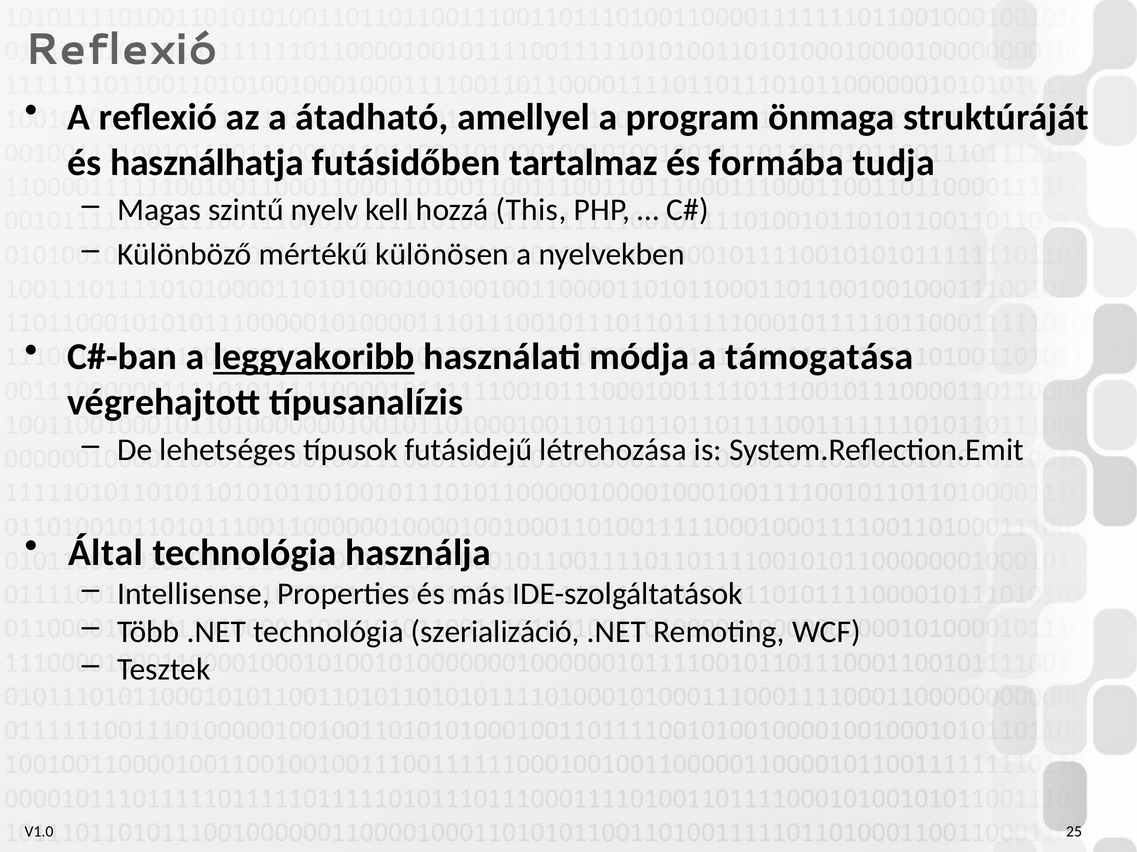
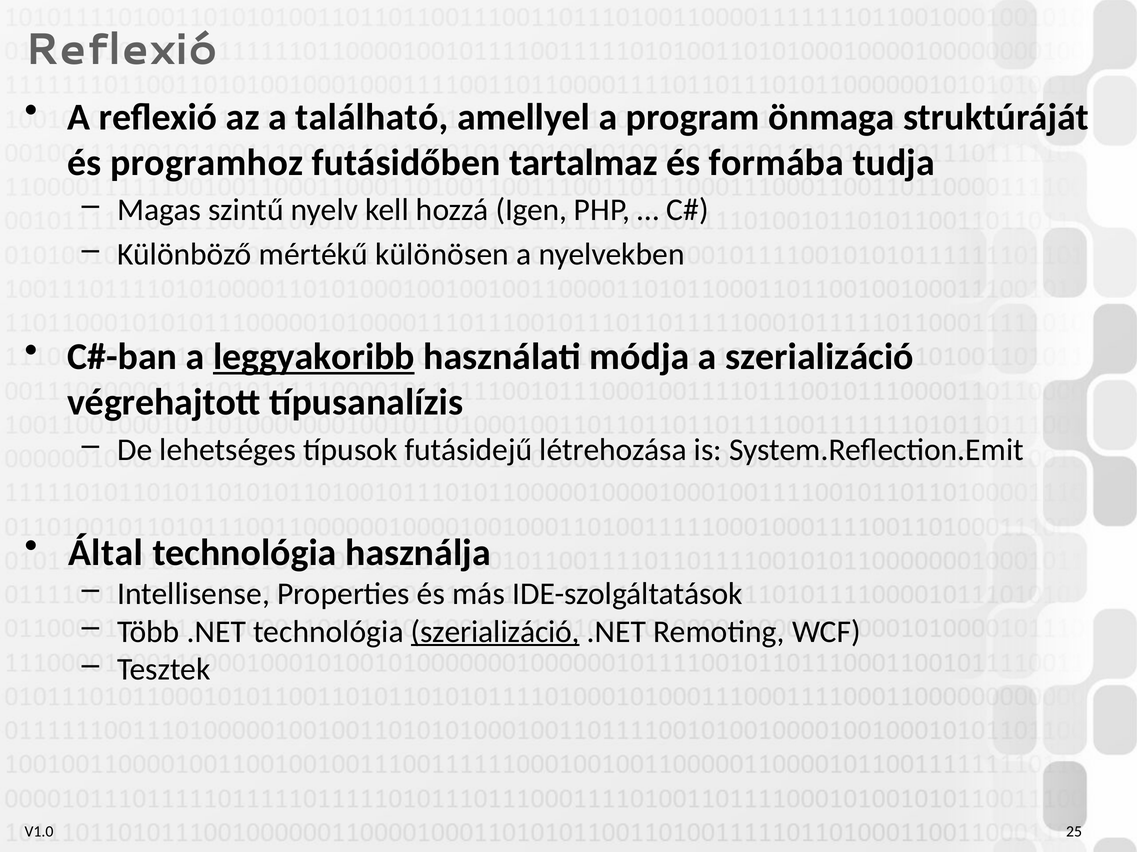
átadható: átadható -> található (372, 117)
használhatja: használhatja -> programhoz (207, 163)
This: This -> Igen (531, 210)
a támogatása: támogatása -> szerializáció (819, 357)
szerializáció underline: none -> present (495, 632)
